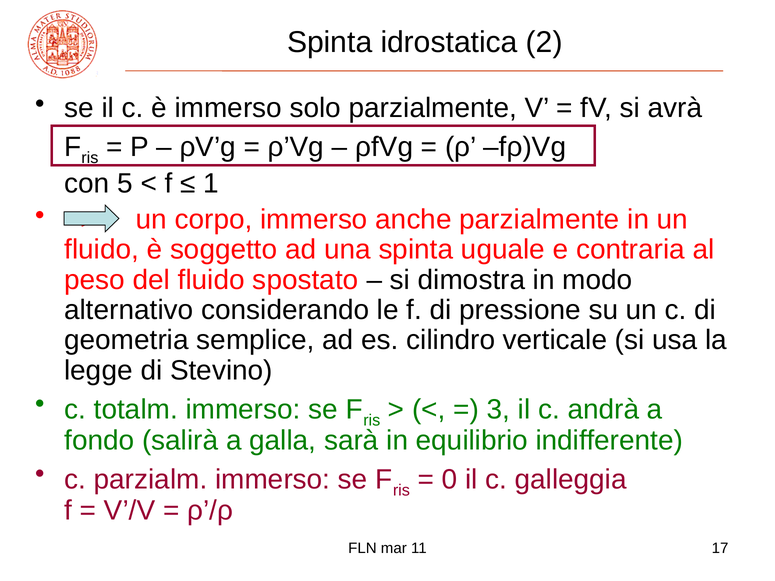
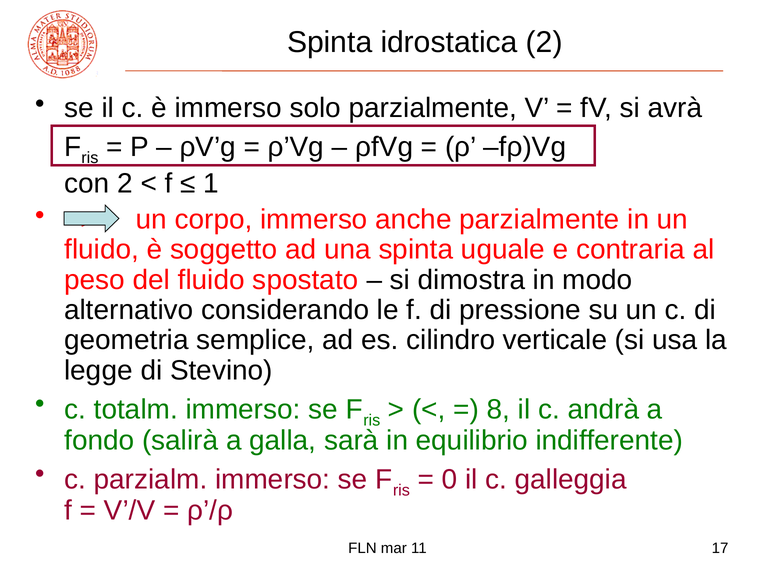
con 5: 5 -> 2 (125, 184)
3: 3 -> 8 (498, 410)
